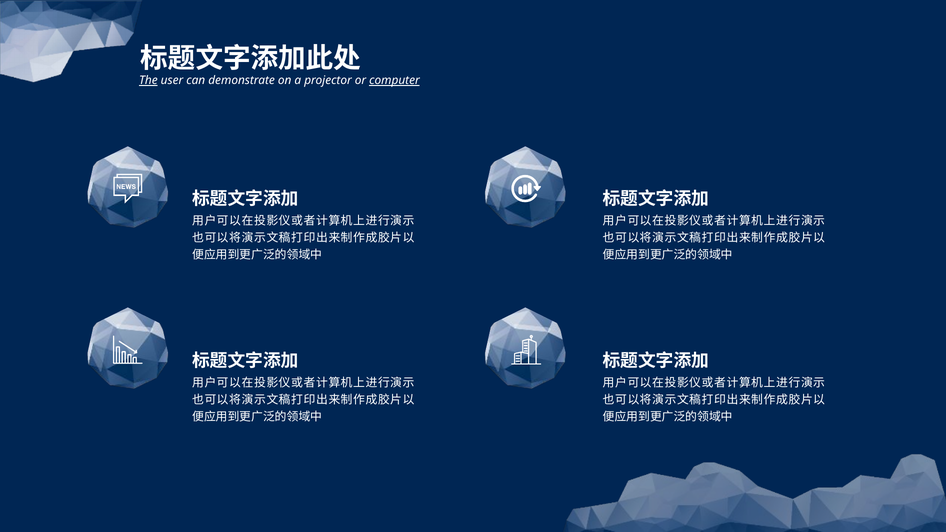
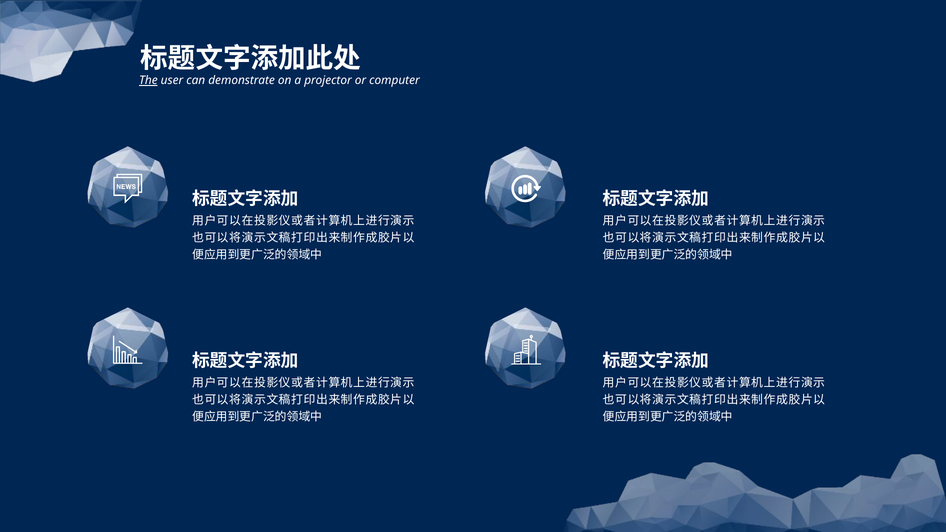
computer underline: present -> none (394, 81)
